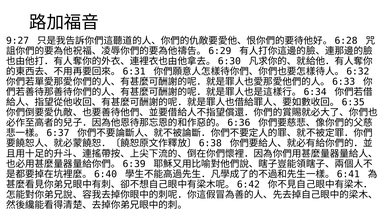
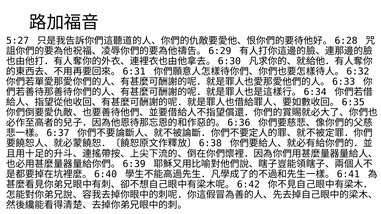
9:27: 9:27 -> 5:27 (18, 41)
